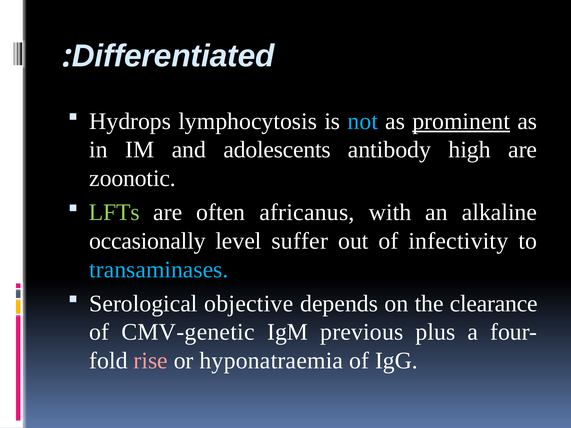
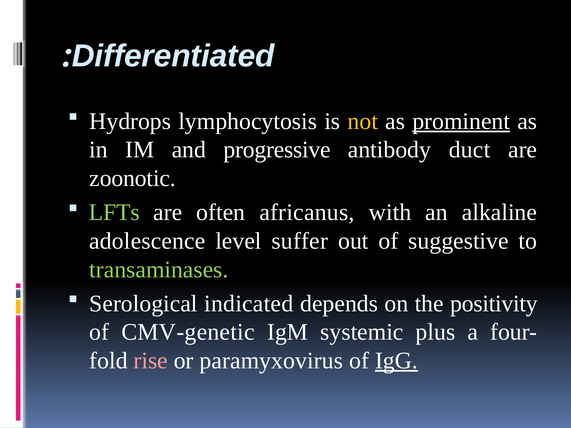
not colour: light blue -> yellow (363, 121)
adolescents: adolescents -> progressive (277, 150)
high: high -> duct (470, 150)
occasionally: occasionally -> adolescence (147, 241)
infectivity: infectivity -> suggestive (458, 241)
transaminases colour: light blue -> light green (159, 270)
objective: objective -> indicated (249, 304)
clearance: clearance -> positivity (494, 304)
previous: previous -> systemic (362, 332)
hyponatraemia: hyponatraemia -> paramyxovirus (271, 361)
IgG underline: none -> present (396, 361)
